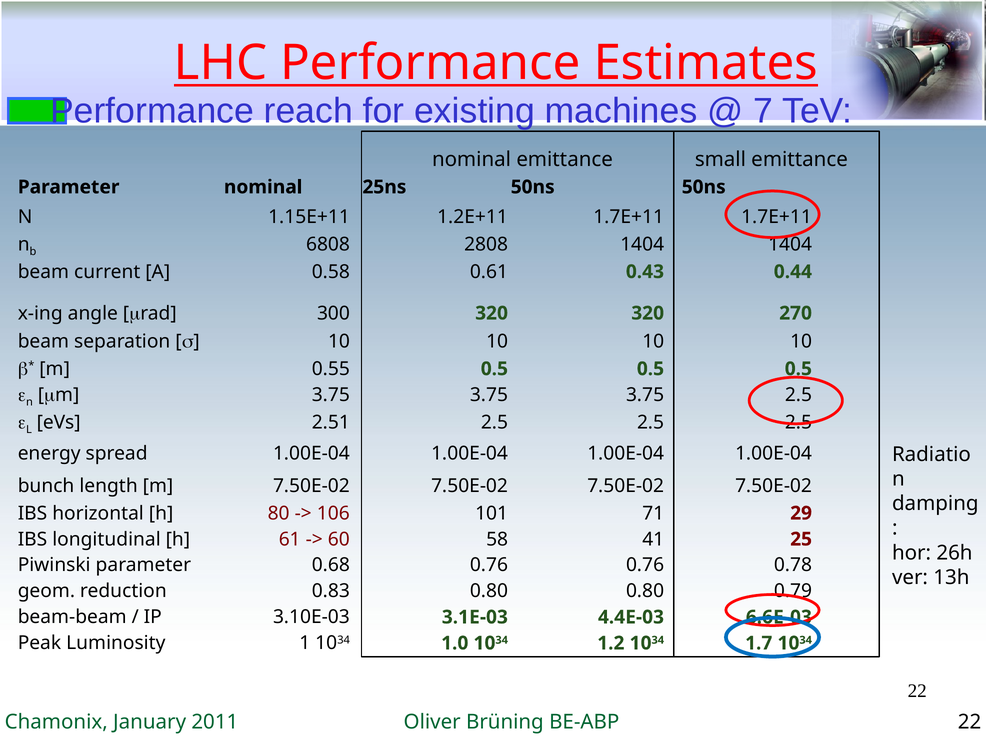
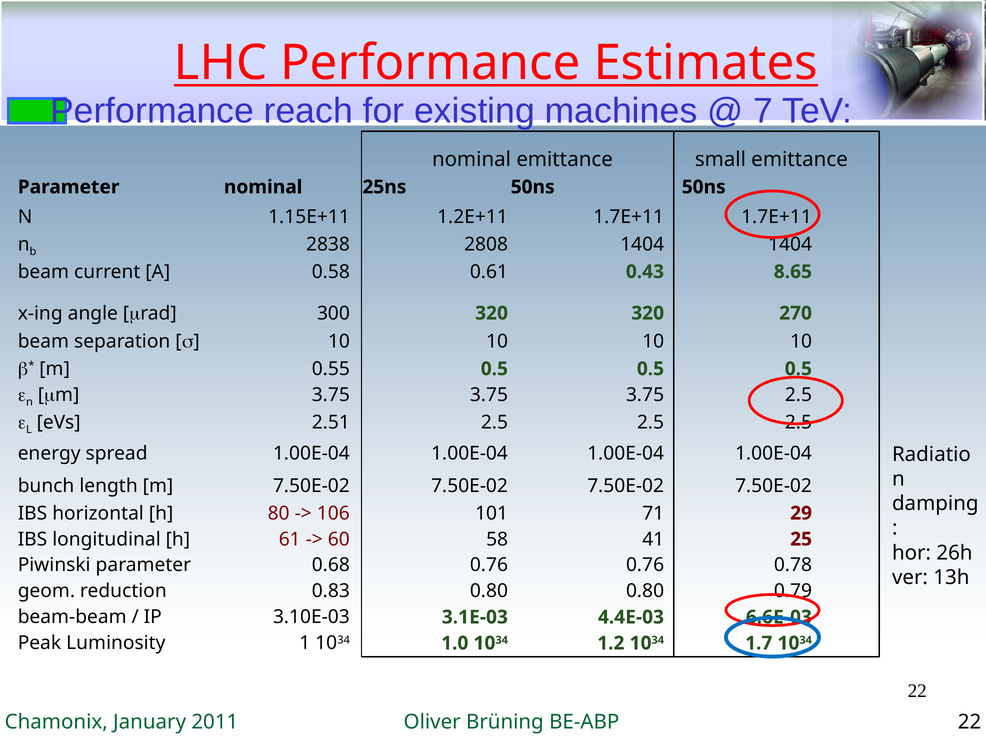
6808: 6808 -> 2838 (328, 244)
0.44: 0.44 -> 8.65 (793, 272)
